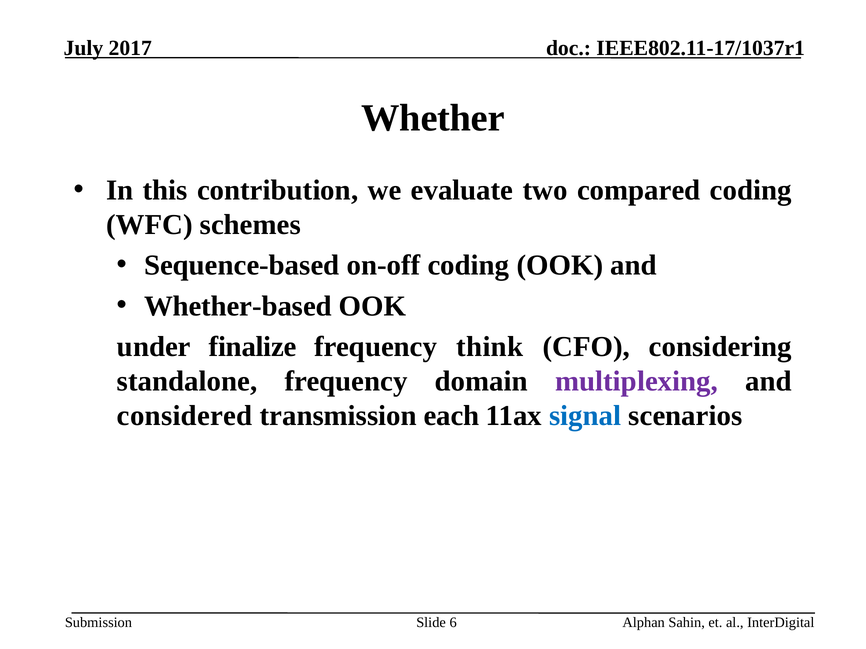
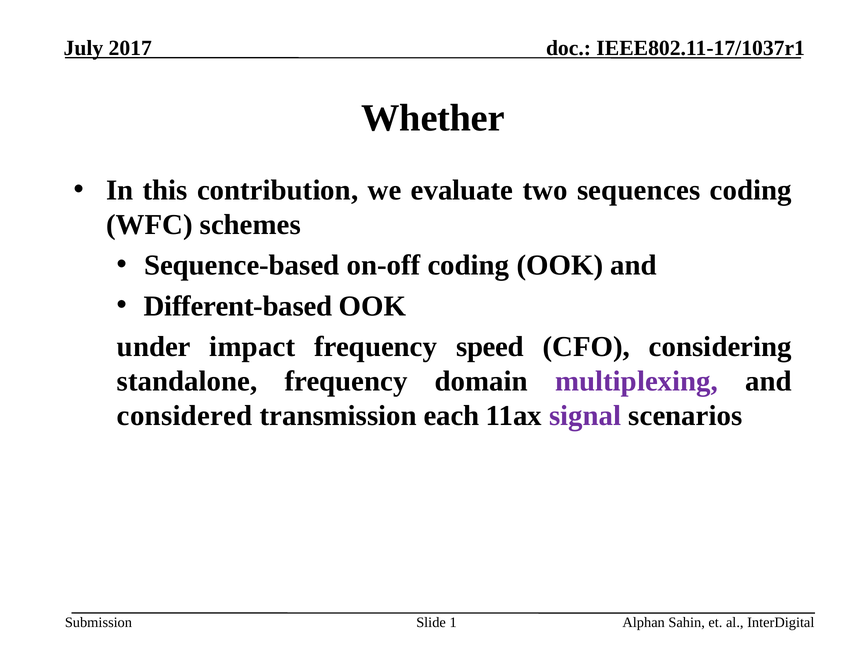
compared: compared -> sequences (639, 190)
Whether-based: Whether-based -> Different-based (238, 306)
finalize: finalize -> impact (252, 347)
think: think -> speed (490, 347)
signal colour: blue -> purple (585, 416)
6: 6 -> 1 (453, 623)
